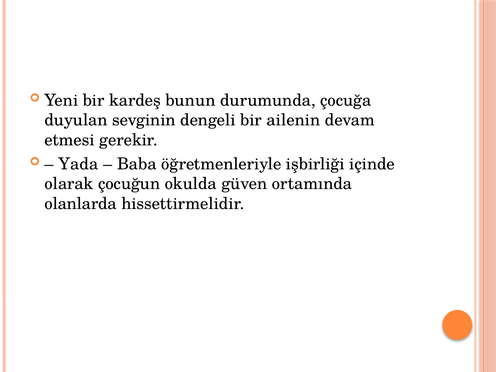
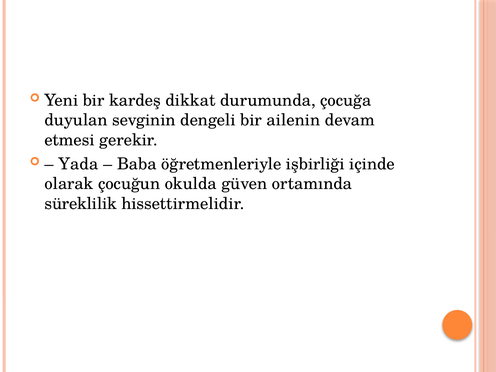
bunun: bunun -> dikkat (190, 100)
olanlarda: olanlarda -> süreklilik (81, 204)
